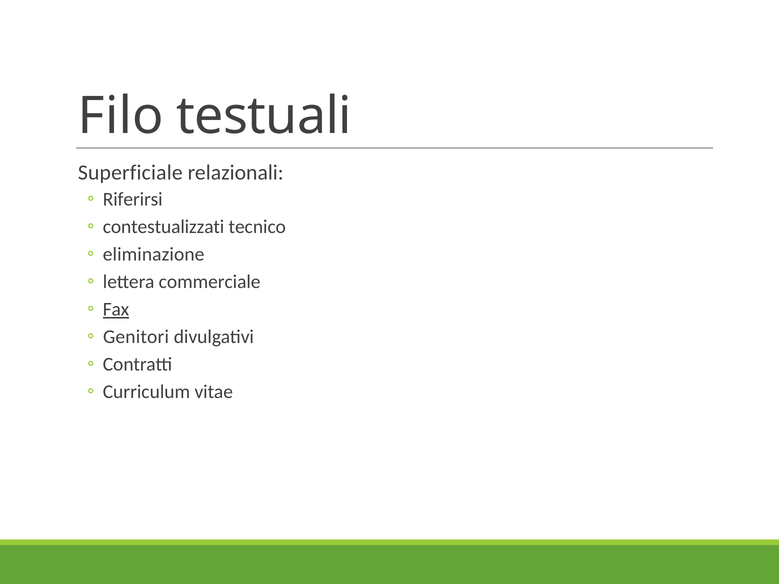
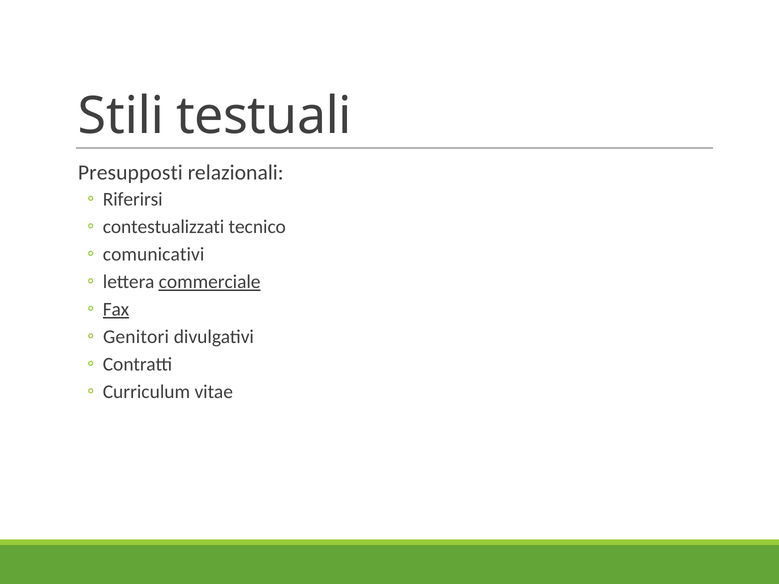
Filo: Filo -> Stili (121, 116)
Superficiale: Superficiale -> Presupposti (130, 173)
eliminazione: eliminazione -> comunicativi (154, 254)
commerciale underline: none -> present (210, 282)
